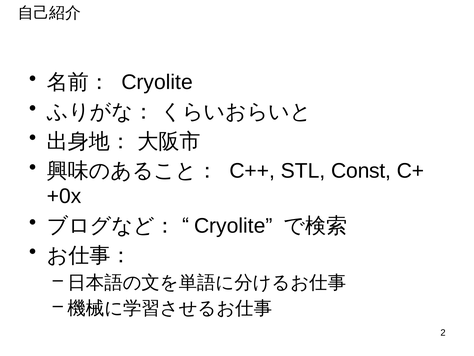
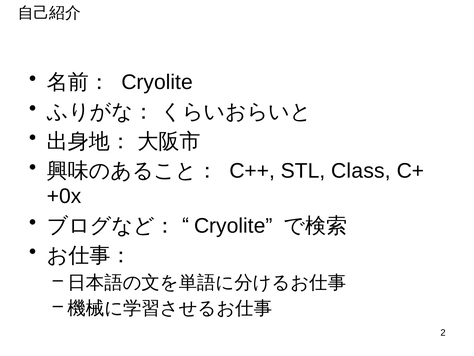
Const: Const -> Class (361, 171)
